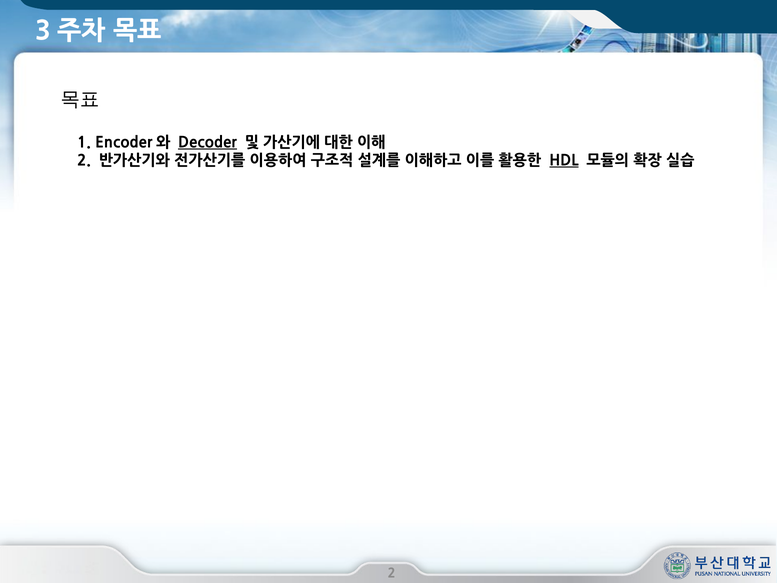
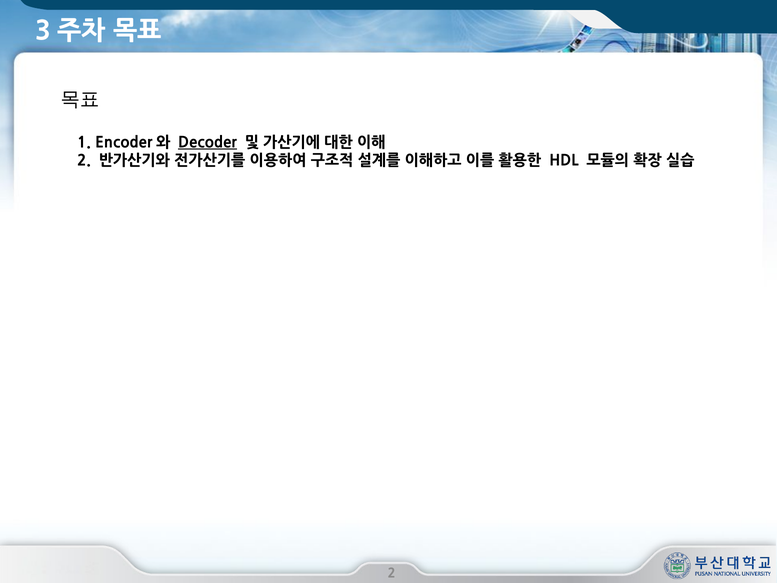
HDL underline: present -> none (564, 161)
